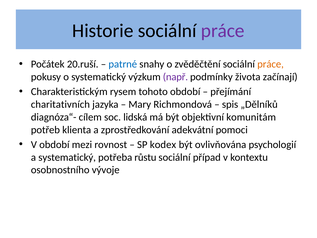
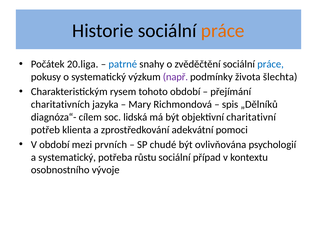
práce colour: purple -> orange (223, 31)
20.ruší: 20.ruší -> 20.liga (83, 64)
práce colour: orange -> blue (271, 64)
začínají: začínají -> šlechta (280, 77)
komunitám: komunitám -> charitativní (251, 117)
rovnost: rovnost -> prvních (111, 144)
kodex: kodex -> chudé (163, 144)
